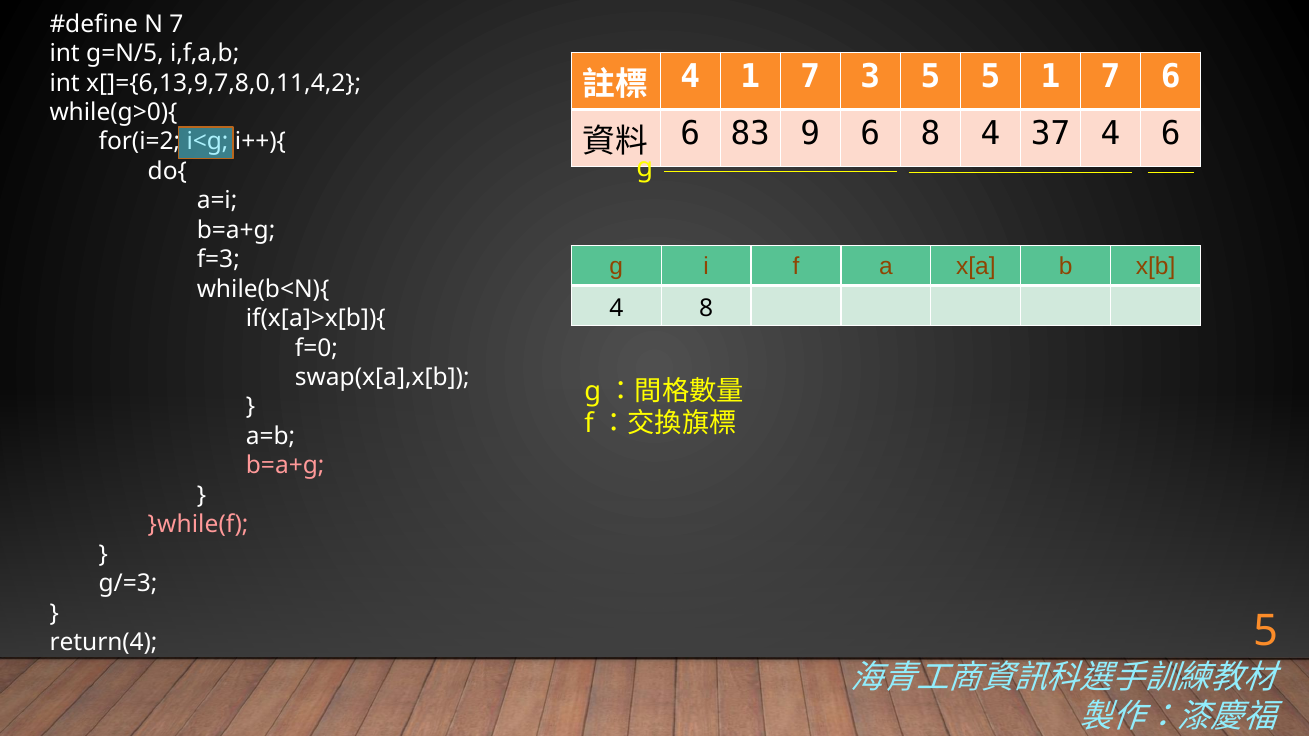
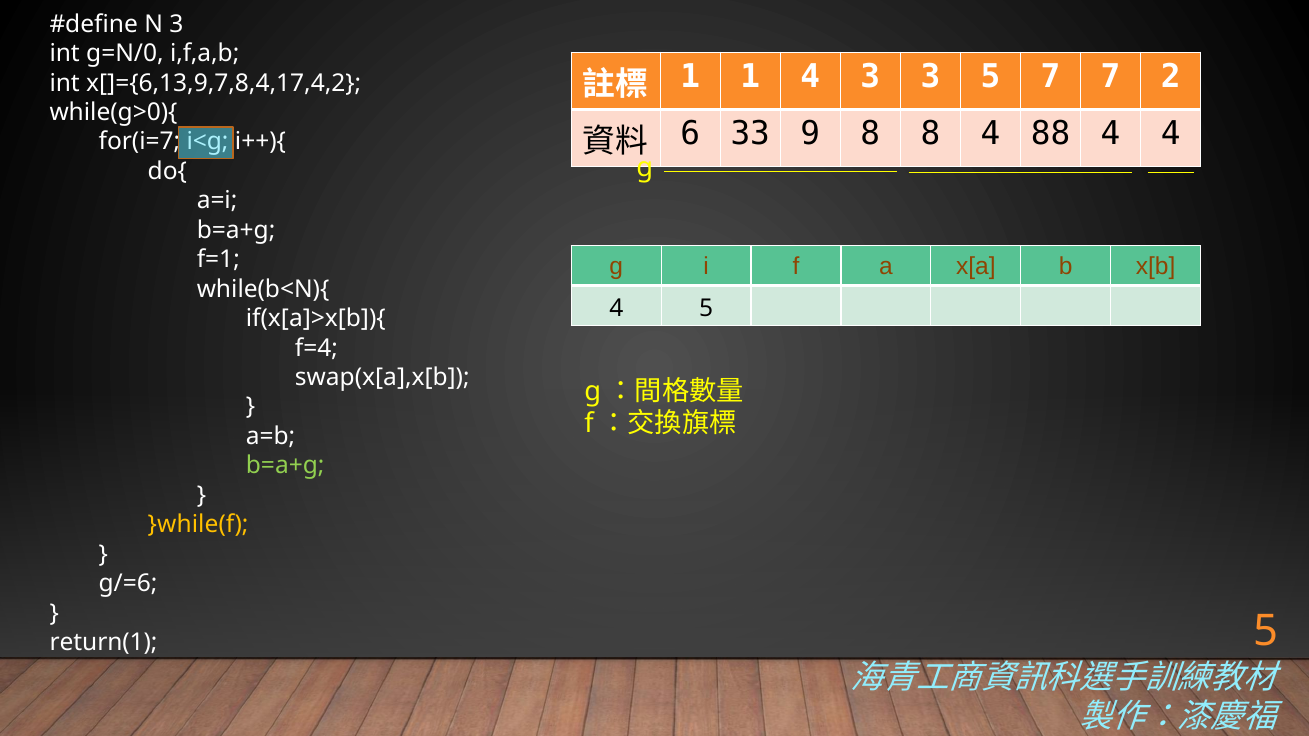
N 7: 7 -> 3 (176, 24)
g=N/5: g=N/5 -> g=N/0 (125, 54)
4: 4 -> 1 (690, 77)
7: 7 -> 4 (810, 77)
3 5: 5 -> 3 (930, 77)
5 1: 1 -> 7 (1051, 77)
7 6: 6 -> 2 (1171, 77)
x[]={6,13,9,7,8,0,11,4,2: x[]={6,13,9,7,8,0,11,4,2 -> x[]={6,13,9,7,8,4,17,4,2 (224, 83)
83: 83 -> 33 (750, 134)
9 6: 6 -> 8 (870, 134)
37: 37 -> 88 (1051, 134)
4 6: 6 -> 4 (1171, 134)
for(i=2: for(i=2 -> for(i=7 (139, 142)
f=3: f=3 -> f=1 (218, 260)
4 8: 8 -> 5 (706, 309)
f=0: f=0 -> f=4 (316, 348)
b=a+g colour: pink -> light green (285, 466)
}while(f colour: pink -> yellow (198, 525)
g/=3: g/=3 -> g/=6 (128, 584)
return(4: return(4 -> return(1 (104, 643)
